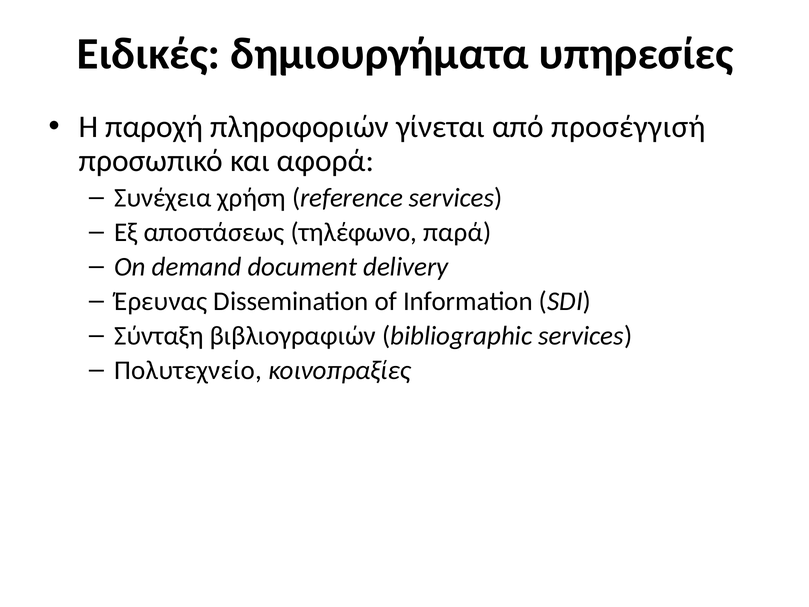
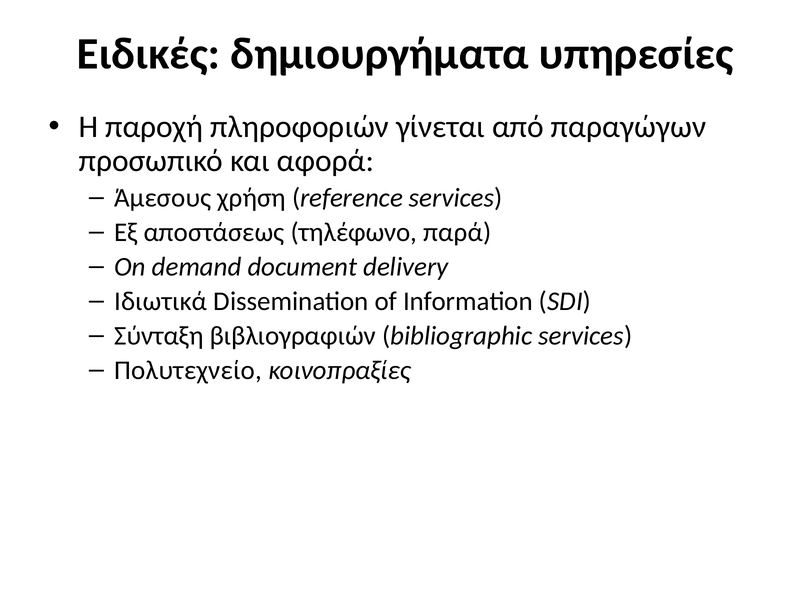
προσέγγισή: προσέγγισή -> παραγώγων (629, 127)
Συνέχεια: Συνέχεια -> Άμεσους (163, 198)
Έρευνας: Έρευνας -> Ιδιωτικά (161, 301)
